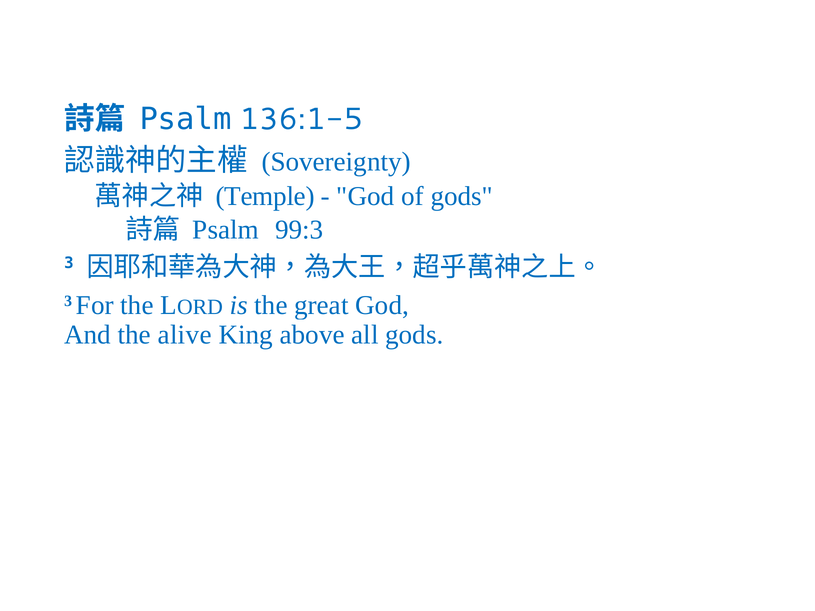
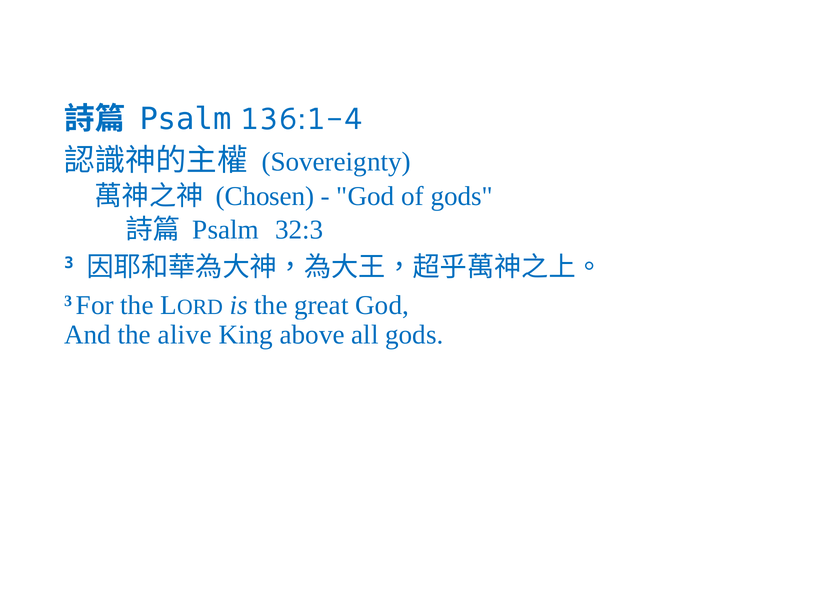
136:1-5: 136:1-5 -> 136:1-4 (302, 119)
Temple: Temple -> Chosen (265, 196)
99:3: 99:3 -> 32:3 (299, 230)
